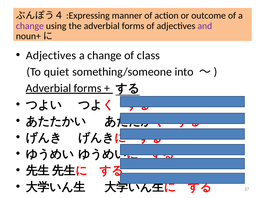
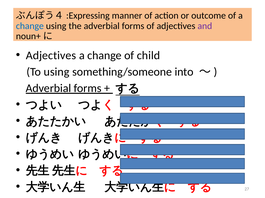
change colour: purple -> blue (30, 26)
class: class -> child (148, 56)
To quiet: quiet -> using (57, 72)
